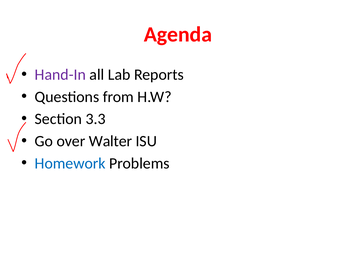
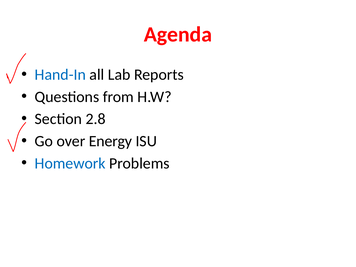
Hand-In colour: purple -> blue (60, 75)
3.3: 3.3 -> 2.8 (96, 119)
Walter: Walter -> Energy (110, 141)
